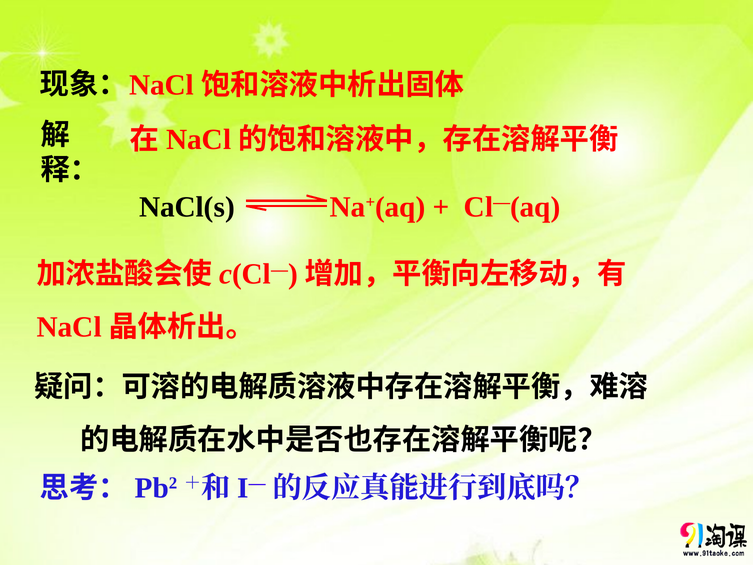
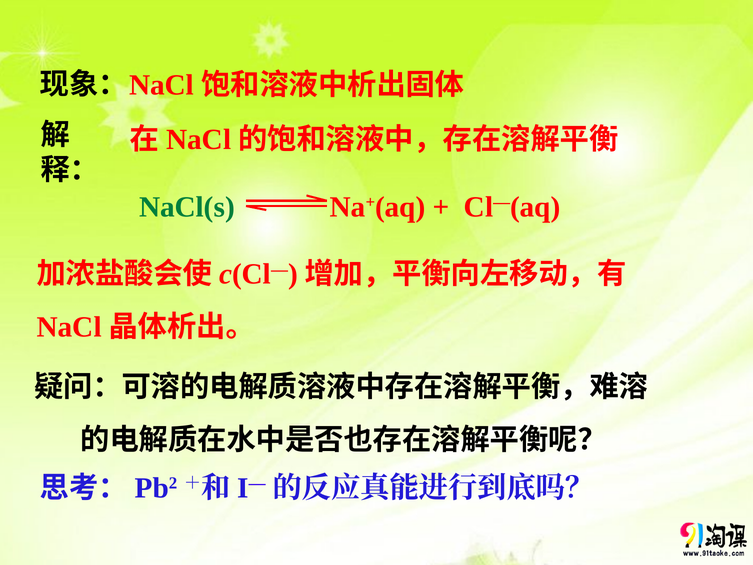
NaCl(s colour: black -> green (187, 207)
